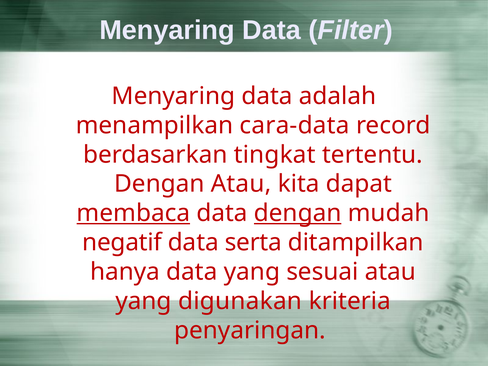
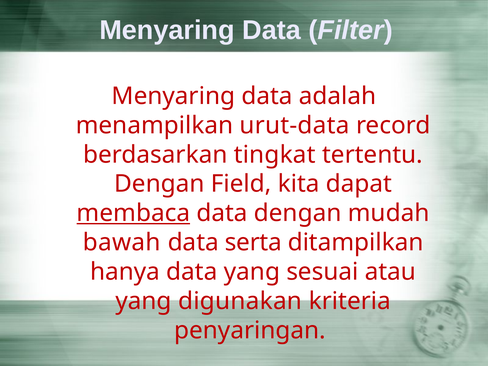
cara-data: cara-data -> urut-data (295, 125)
Dengan Atau: Atau -> Field (241, 184)
dengan underline: present -> none (298, 213)
negatif: negatif -> bawah (122, 242)
